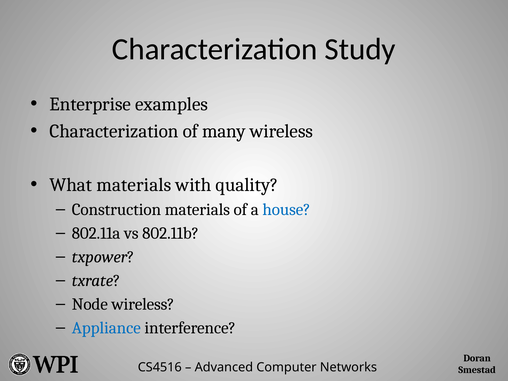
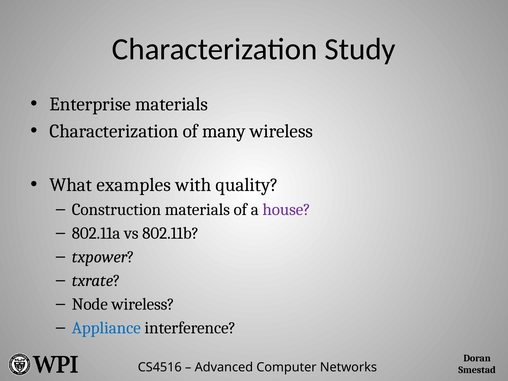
Enterprise examples: examples -> materials (172, 104)
What materials: materials -> examples (134, 185)
house colour: blue -> purple (286, 210)
